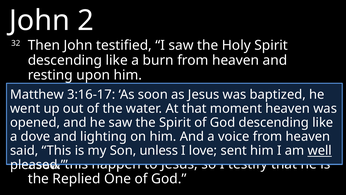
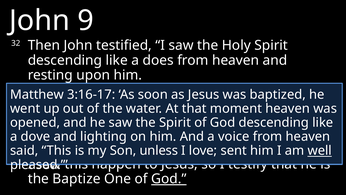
2: 2 -> 9 (86, 21)
burn: burn -> does (158, 60)
the Replied: Replied -> Baptize (77, 178)
God underline: none -> present (169, 178)
